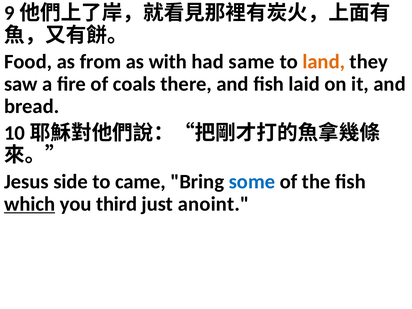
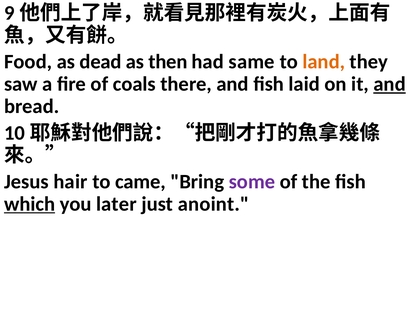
from: from -> dead (101, 62)
with: with -> then (168, 62)
and underline: none -> present (390, 84)
side: side -> hair (70, 182)
some colour: blue -> purple (252, 182)
third: third -> later (116, 204)
